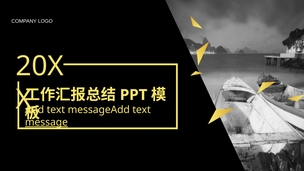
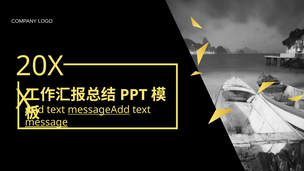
messageAdd underline: none -> present (99, 110)
